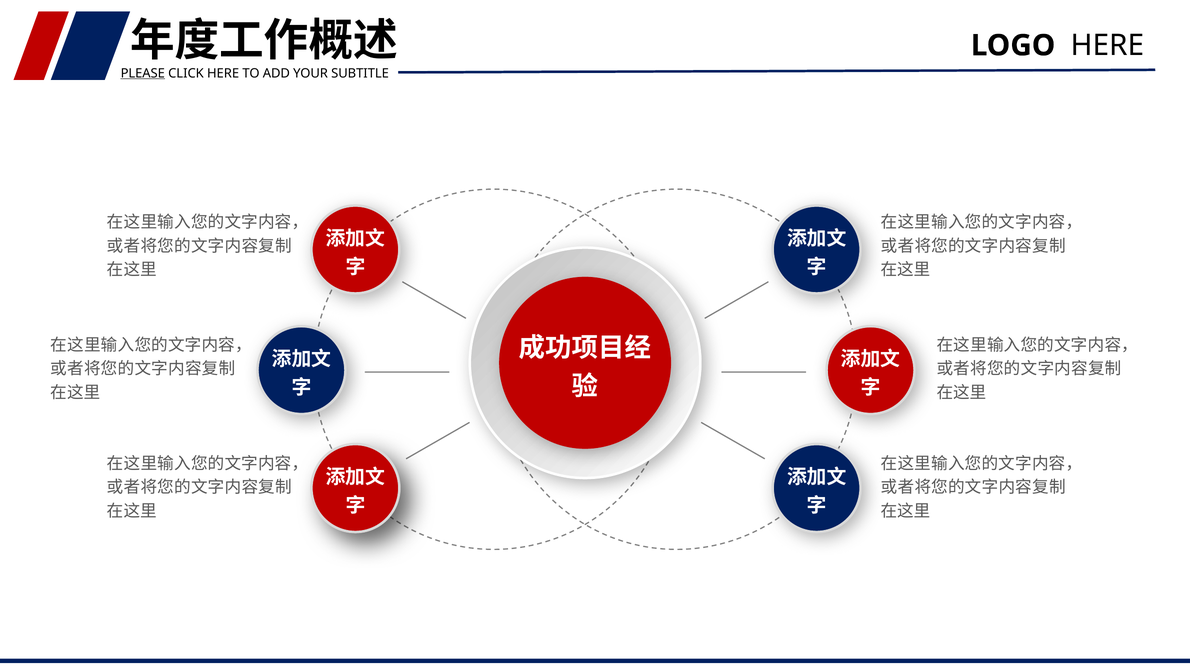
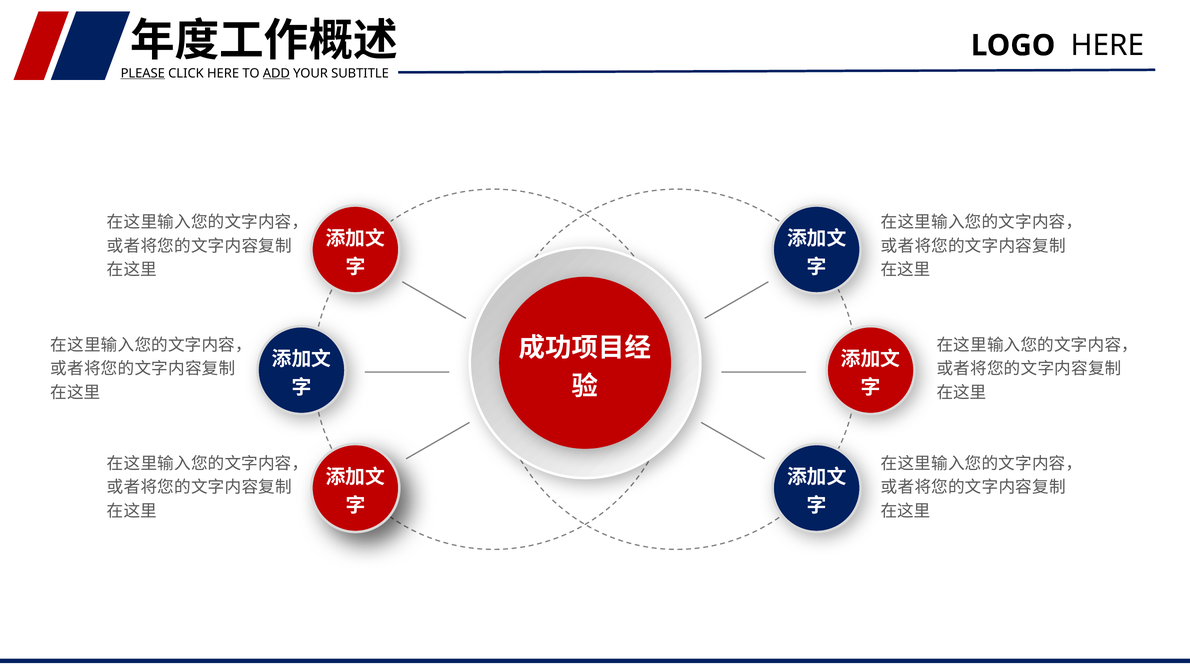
ADD underline: none -> present (276, 73)
